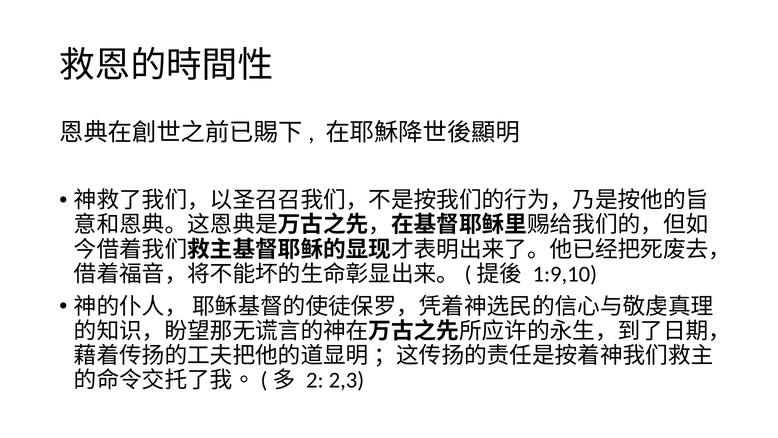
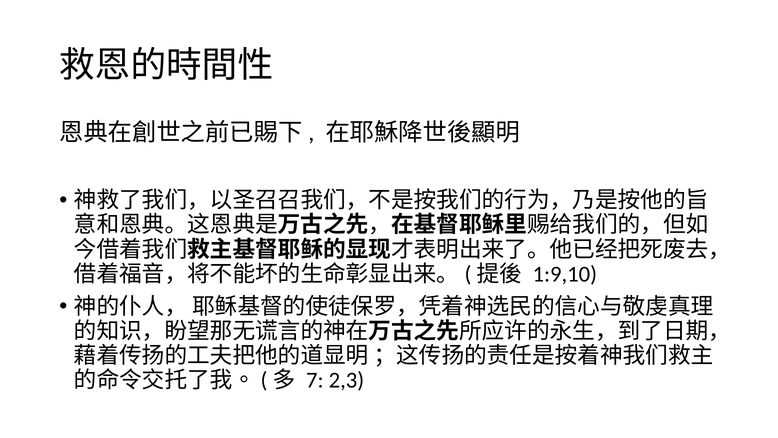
2: 2 -> 7 (315, 380)
